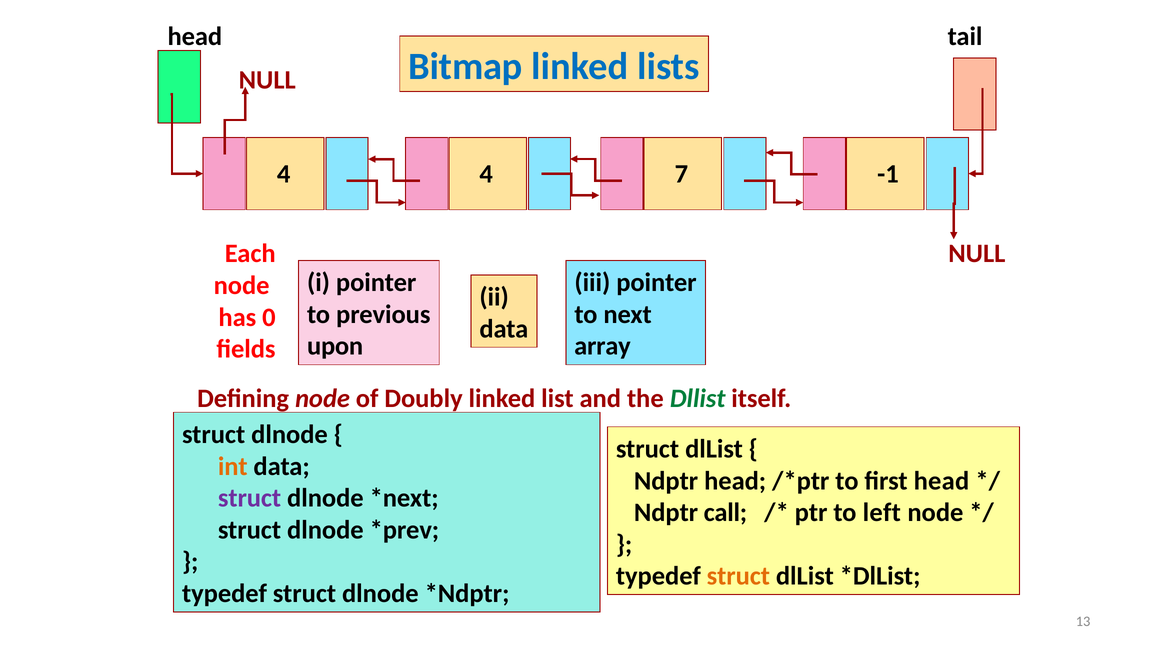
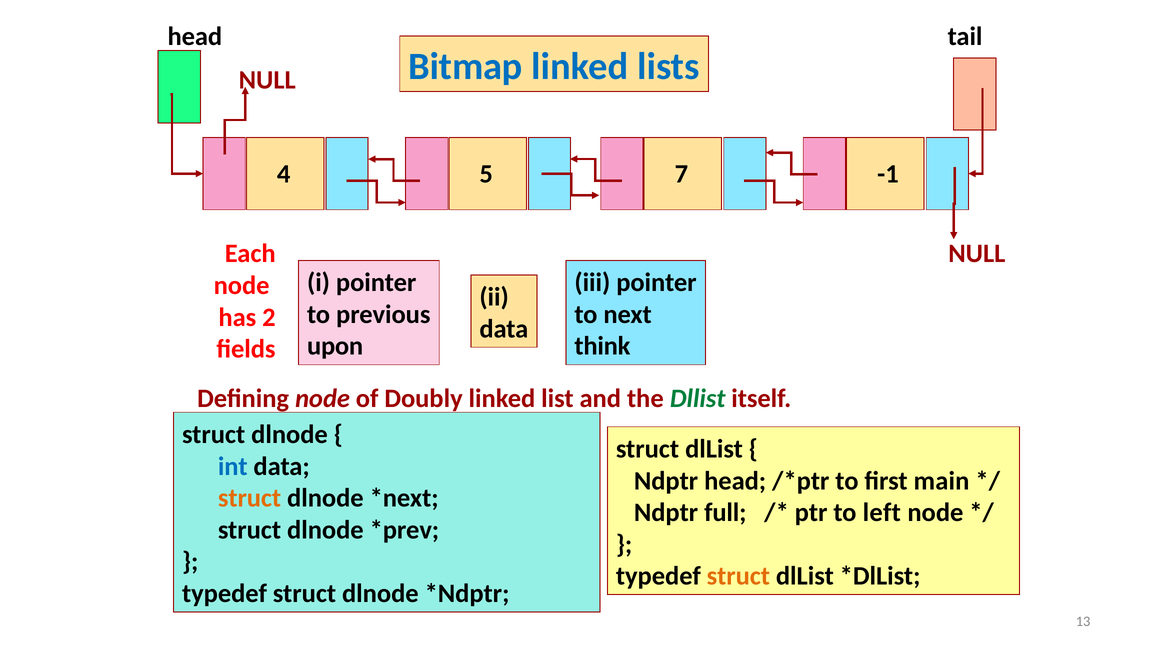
4 4: 4 -> 5 (486, 174)
0: 0 -> 2 (269, 317)
array: array -> think (602, 346)
int colour: orange -> blue (233, 466)
first head: head -> main (942, 481)
struct colour: purple -> orange (250, 498)
call: call -> full (725, 512)
